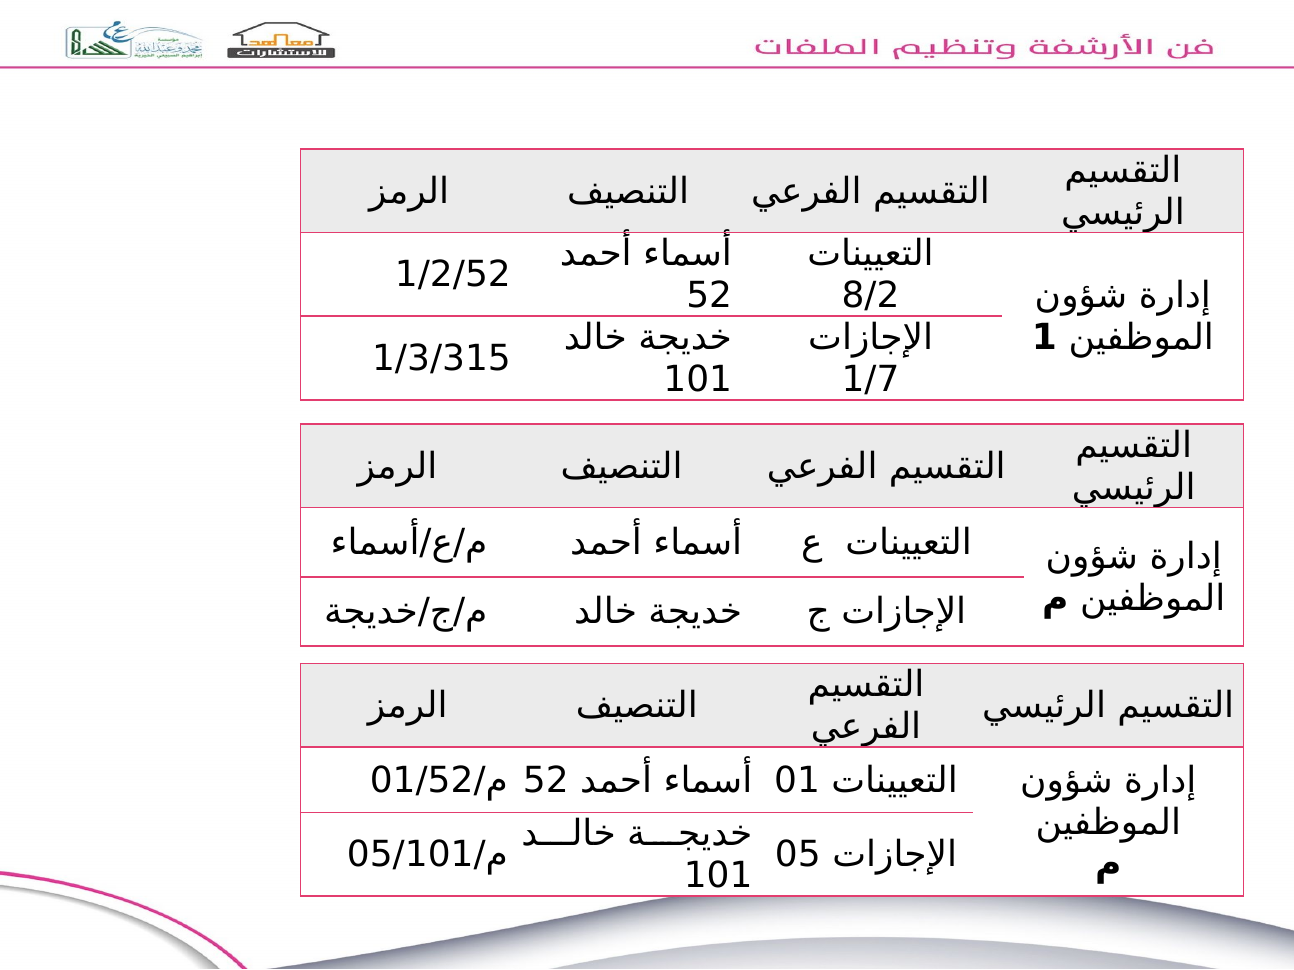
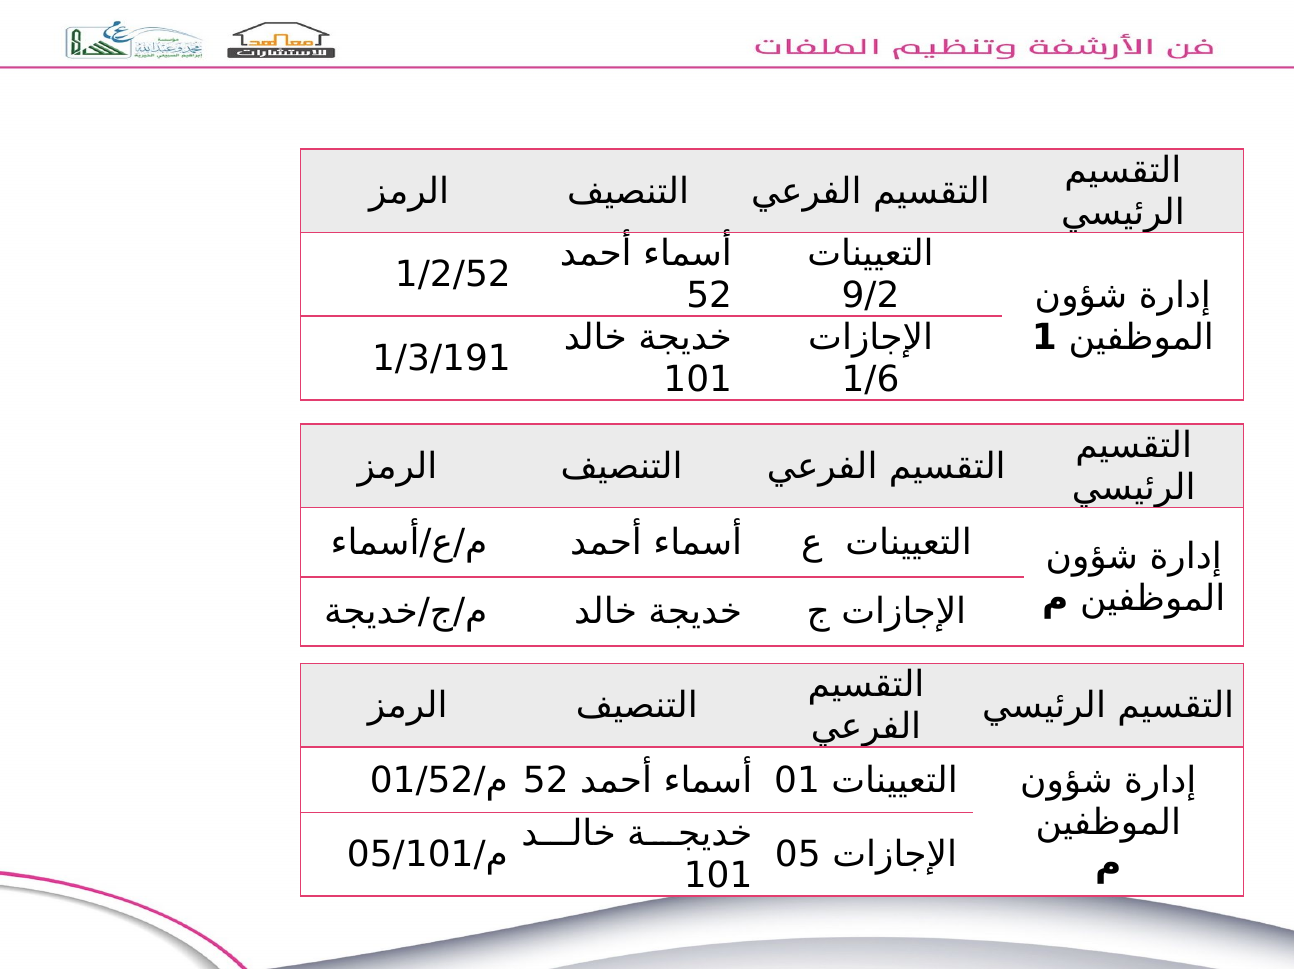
8/2: 8/2 -> 9/2 (871, 296)
1/3/315: 1/3/315 -> 1/3/191 (441, 359)
1/7: 1/7 -> 1/6 (871, 380)
